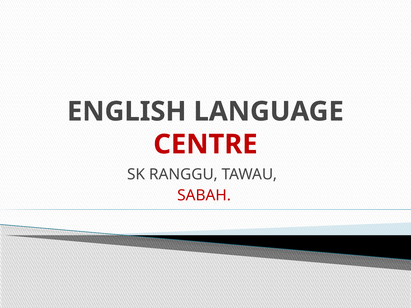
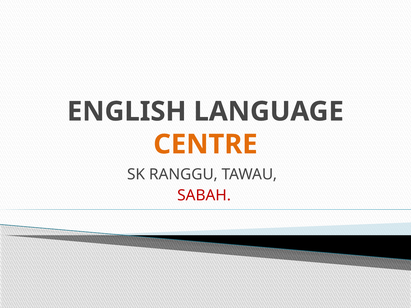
CENTRE colour: red -> orange (205, 144)
